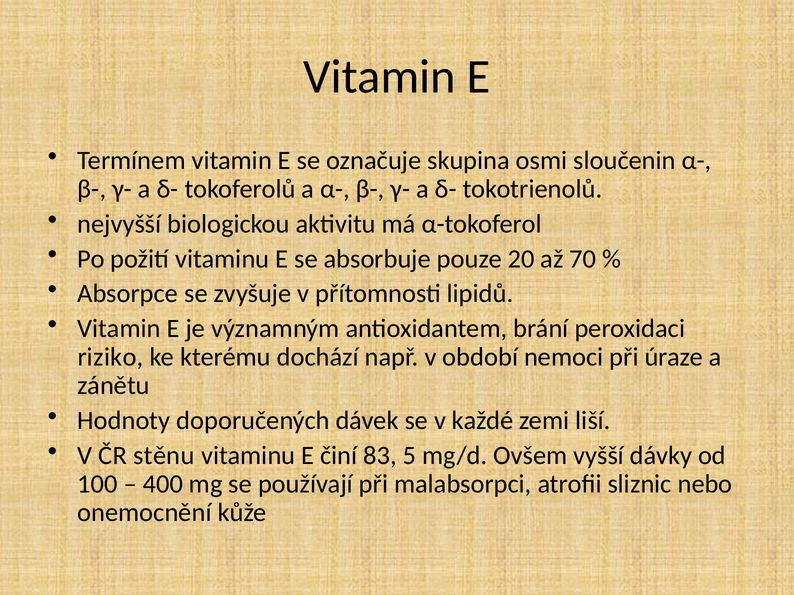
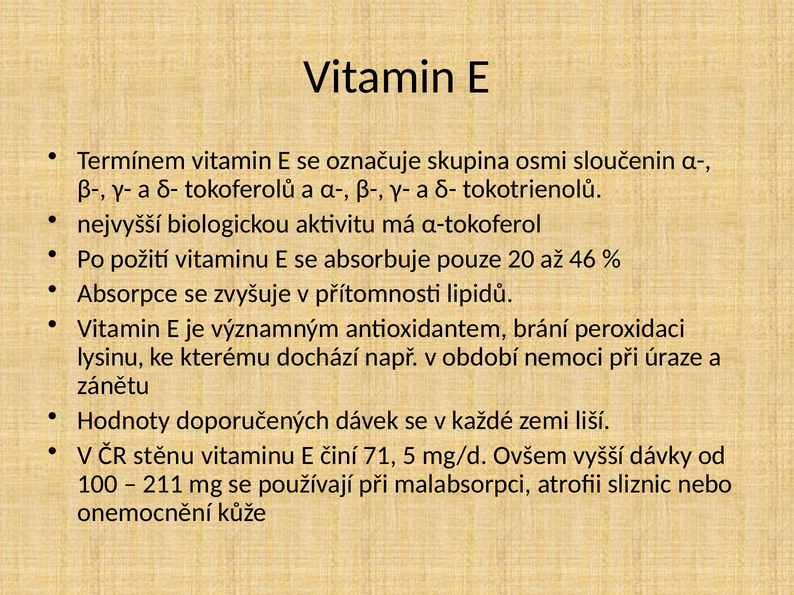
70: 70 -> 46 (583, 259)
riziko: riziko -> lysinu (111, 357)
83: 83 -> 71 (380, 456)
400: 400 -> 211 (163, 484)
